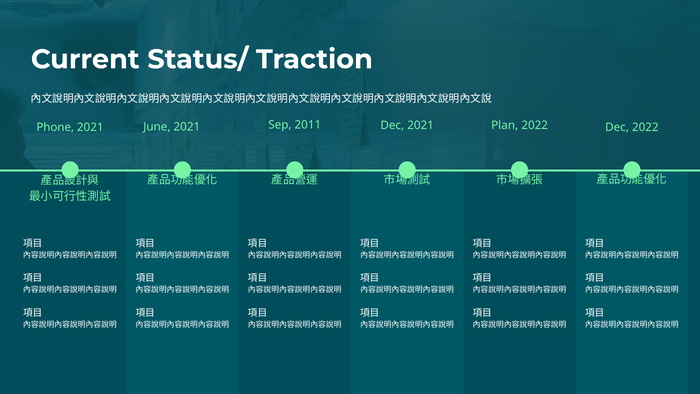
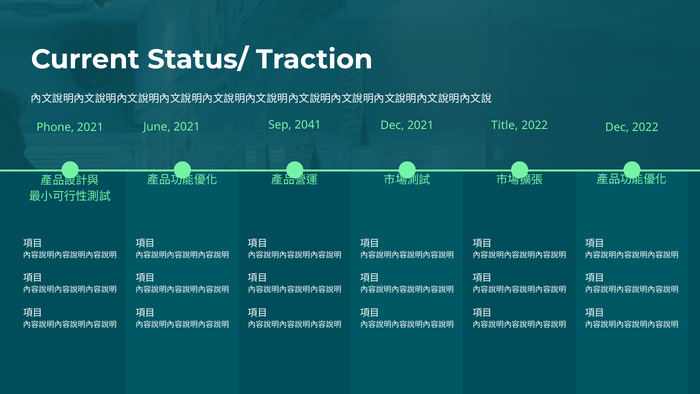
2011: 2011 -> 2041 (308, 125)
Plan: Plan -> Title (505, 125)
